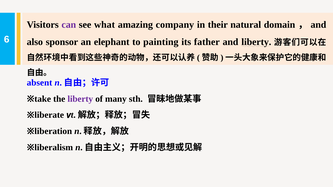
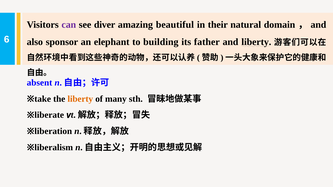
what: what -> diver (105, 25)
company: company -> beautiful (175, 25)
painting: painting -> building (161, 42)
liberty colour: purple -> orange (80, 99)
